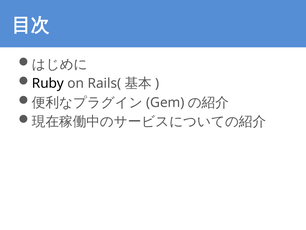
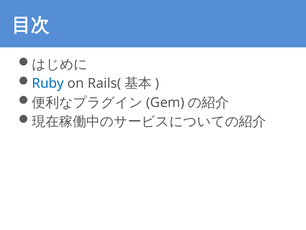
Ruby colour: black -> blue (48, 83)
